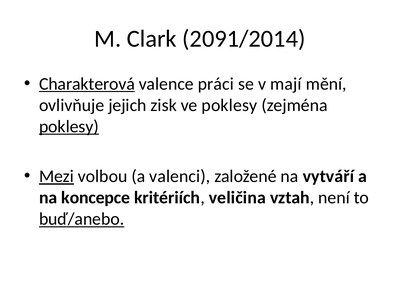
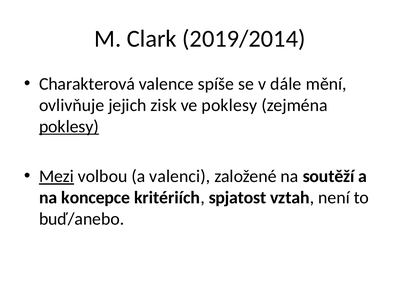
2091/2014: 2091/2014 -> 2019/2014 (244, 39)
Charakterová underline: present -> none (87, 84)
práci: práci -> spíše (216, 84)
mají: mají -> dále (286, 84)
vytváří: vytváří -> soutěží (329, 176)
veličina: veličina -> spjatost (237, 198)
buď/anebo underline: present -> none (82, 219)
